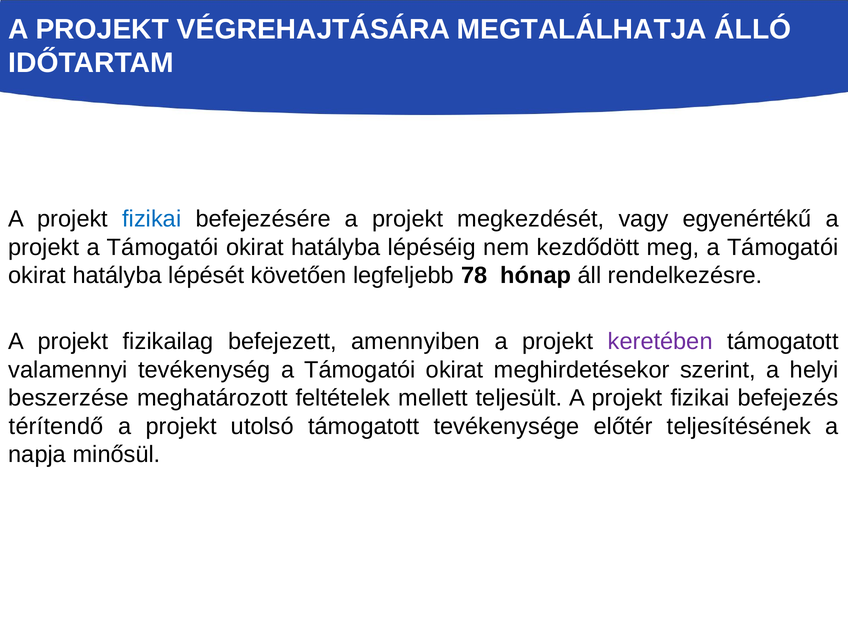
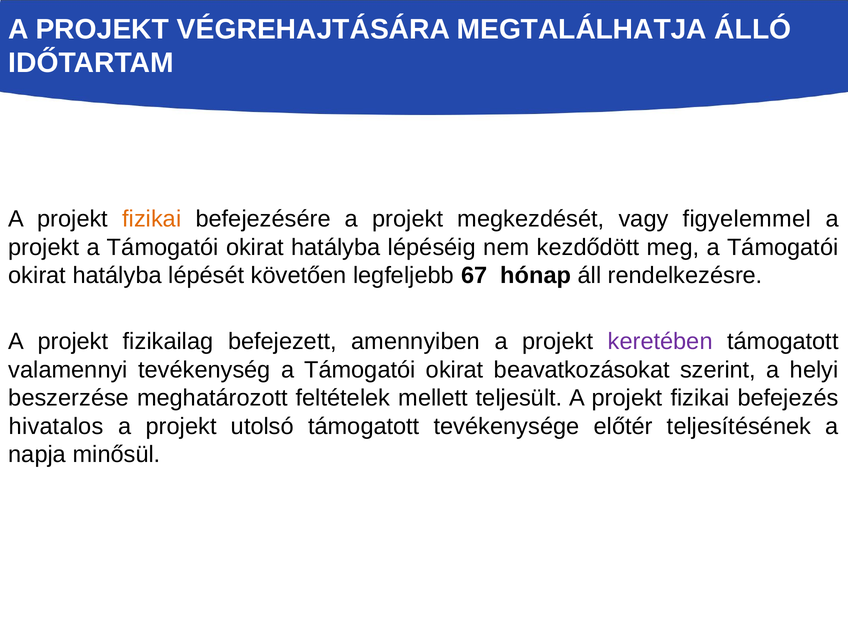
fizikai colour: blue -> orange (152, 219)
egyenértékű: egyenértékű -> figyelemmel (747, 219)
78: 78 -> 67 (474, 276)
meghirdetésekor: meghirdetésekor -> beavatkozásokat (582, 370)
térítendő: térítendő -> hivatalos (56, 426)
